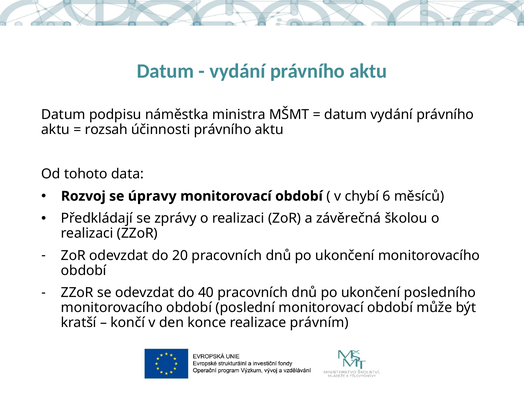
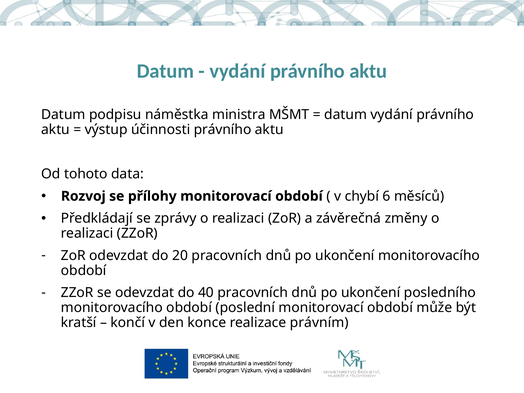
rozsah: rozsah -> výstup (106, 130)
úpravy: úpravy -> přílohy (152, 196)
školou: školou -> změny (406, 218)
